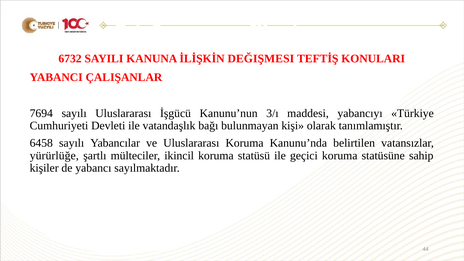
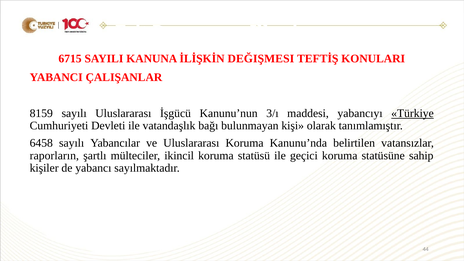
6732: 6732 -> 6715 (70, 59)
7694: 7694 -> 8159 (41, 113)
Türkiye underline: none -> present (412, 113)
yürürlüğe: yürürlüğe -> raporların (54, 156)
